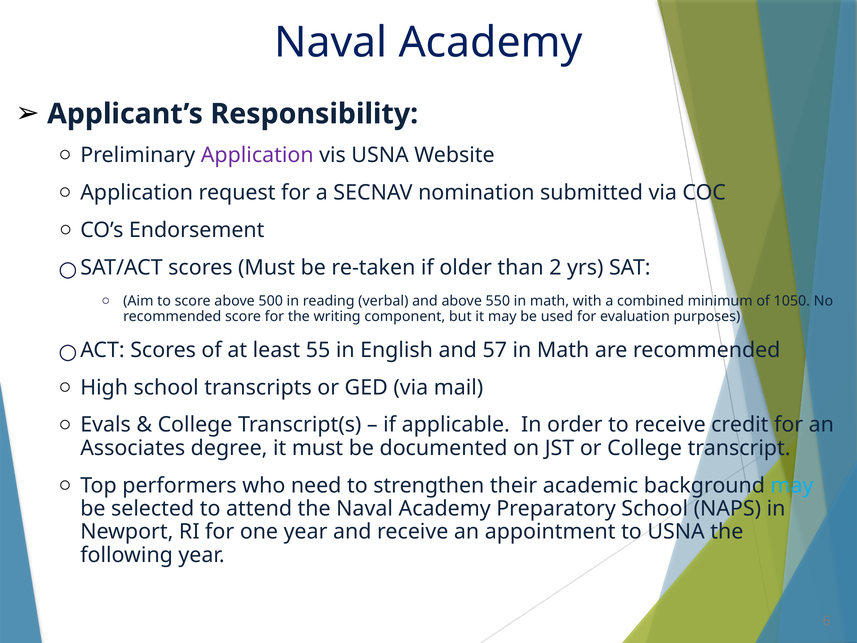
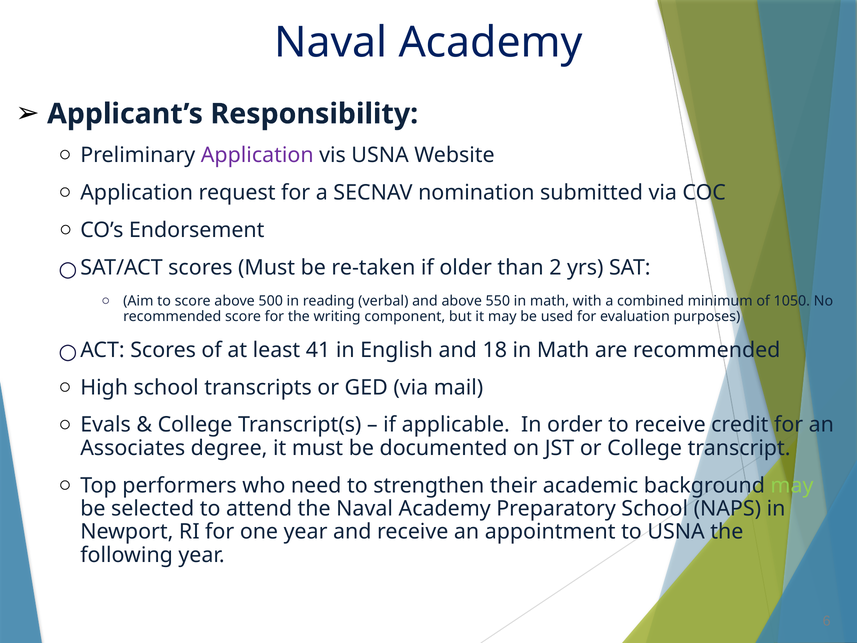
55: 55 -> 41 (318, 350)
57: 57 -> 18 (495, 350)
may colour: light blue -> light green (792, 485)
